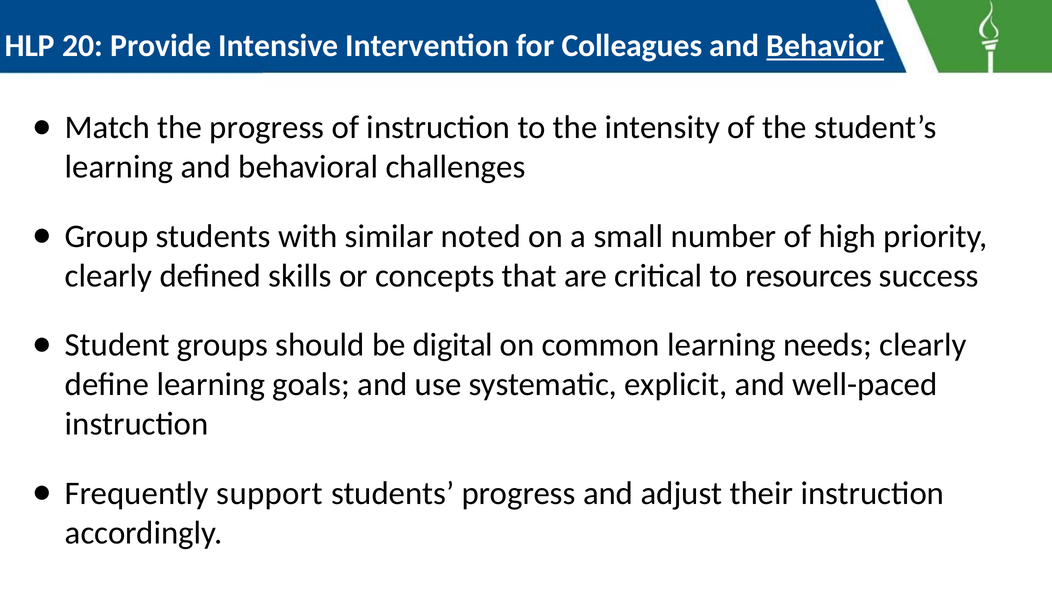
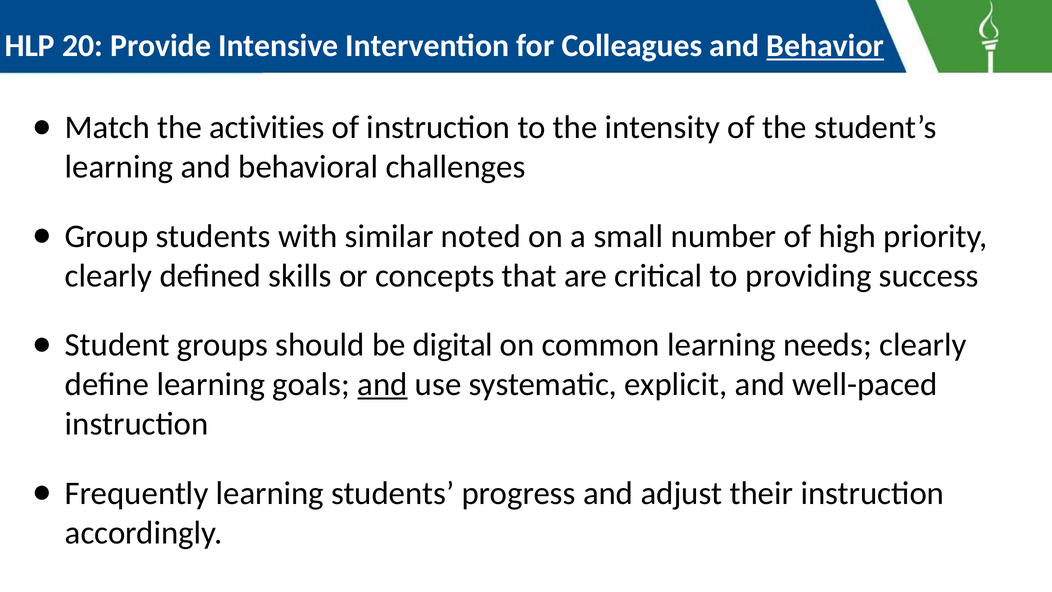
the progress: progress -> activities (267, 128)
resources: resources -> providing (808, 276)
and underline: none -> present (382, 384)
Frequently support: support -> learning (270, 493)
